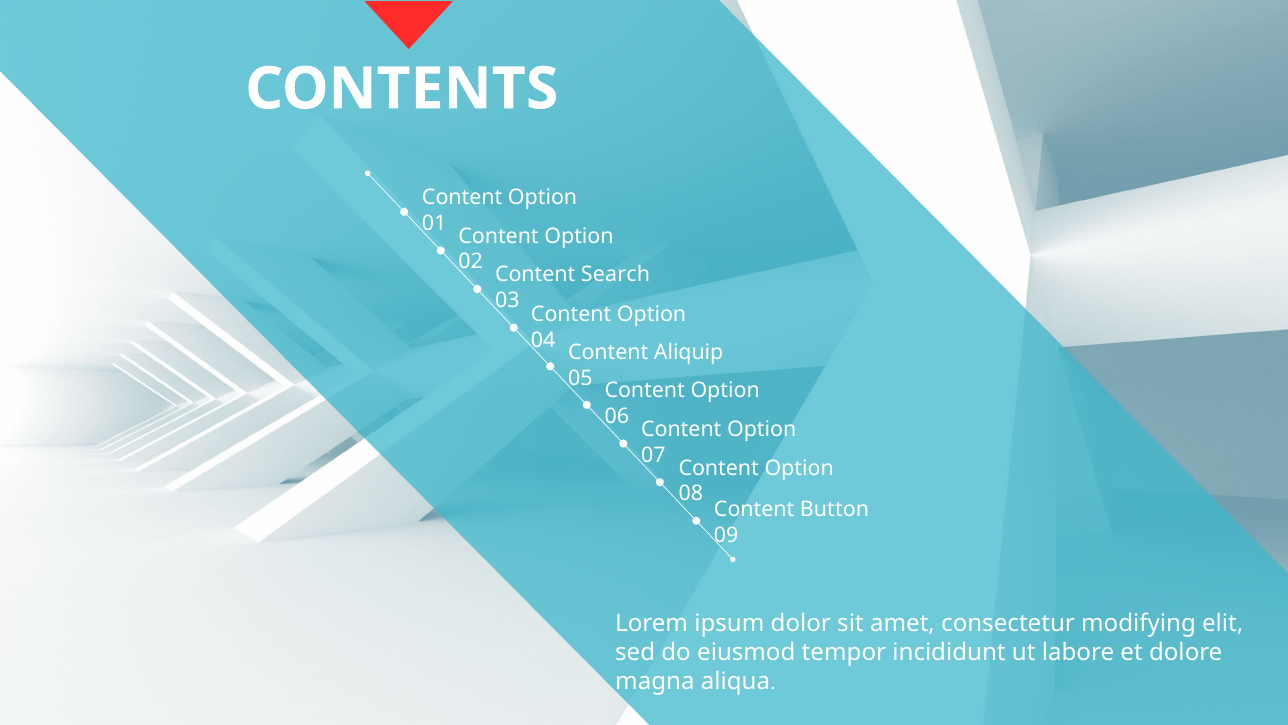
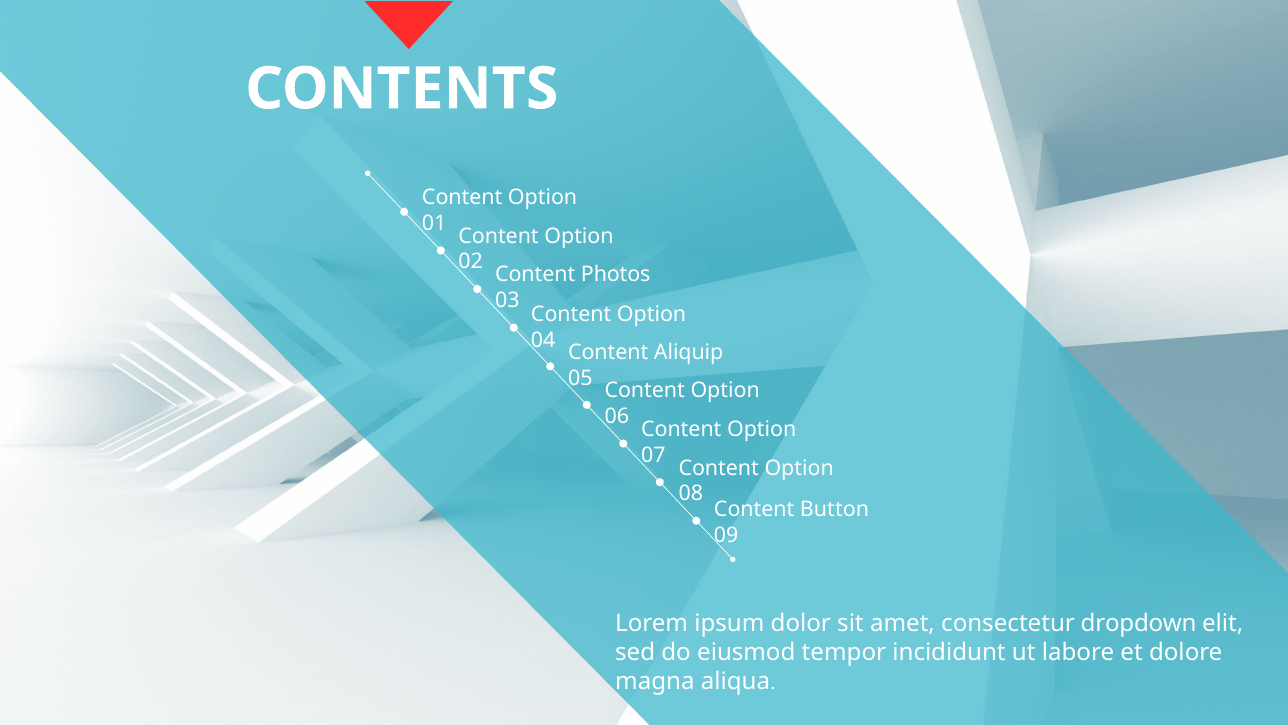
Search: Search -> Photos (616, 274)
modifying: modifying -> dropdown (1139, 623)
